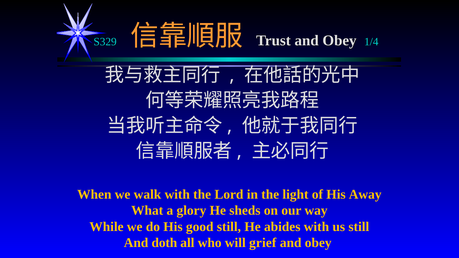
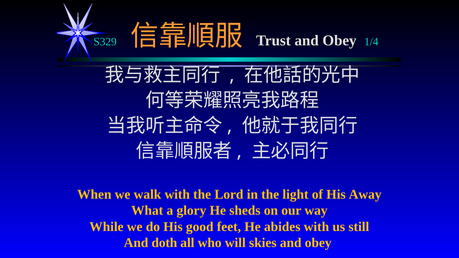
good still: still -> feet (229, 227)
grief: grief -> skies (263, 243)
